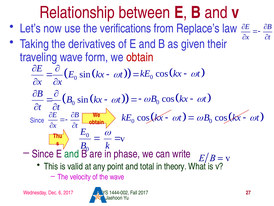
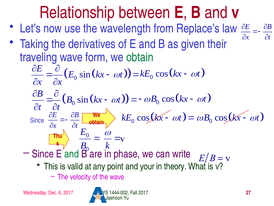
verifications: verifications -> wavelength (125, 28)
obtain colour: red -> green (140, 57)
total: total -> your (147, 166)
